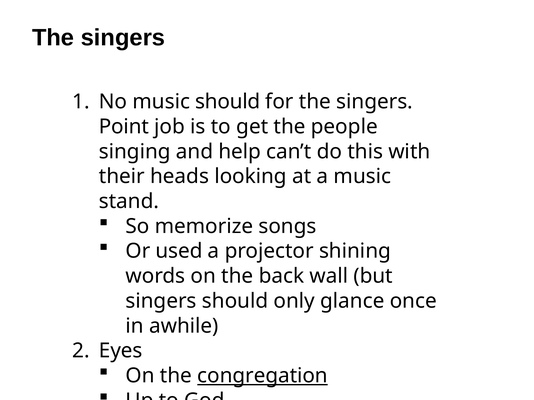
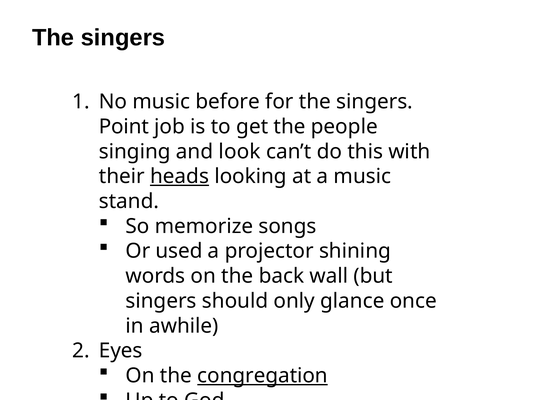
music should: should -> before (228, 102)
help: help -> look (240, 152)
heads underline: none -> present (180, 177)
